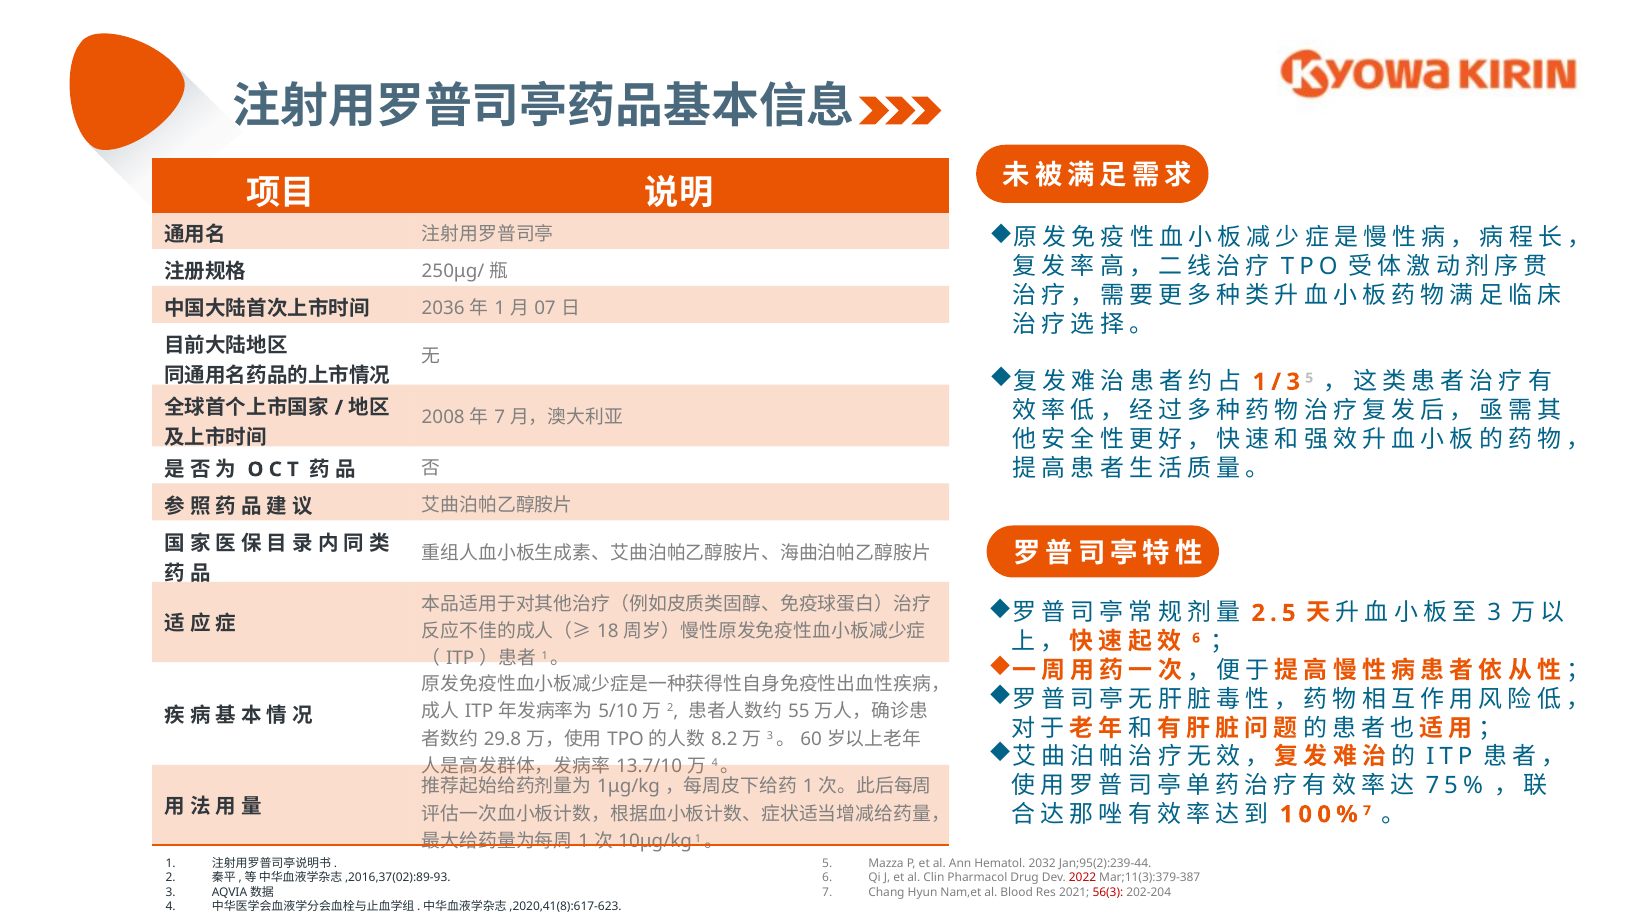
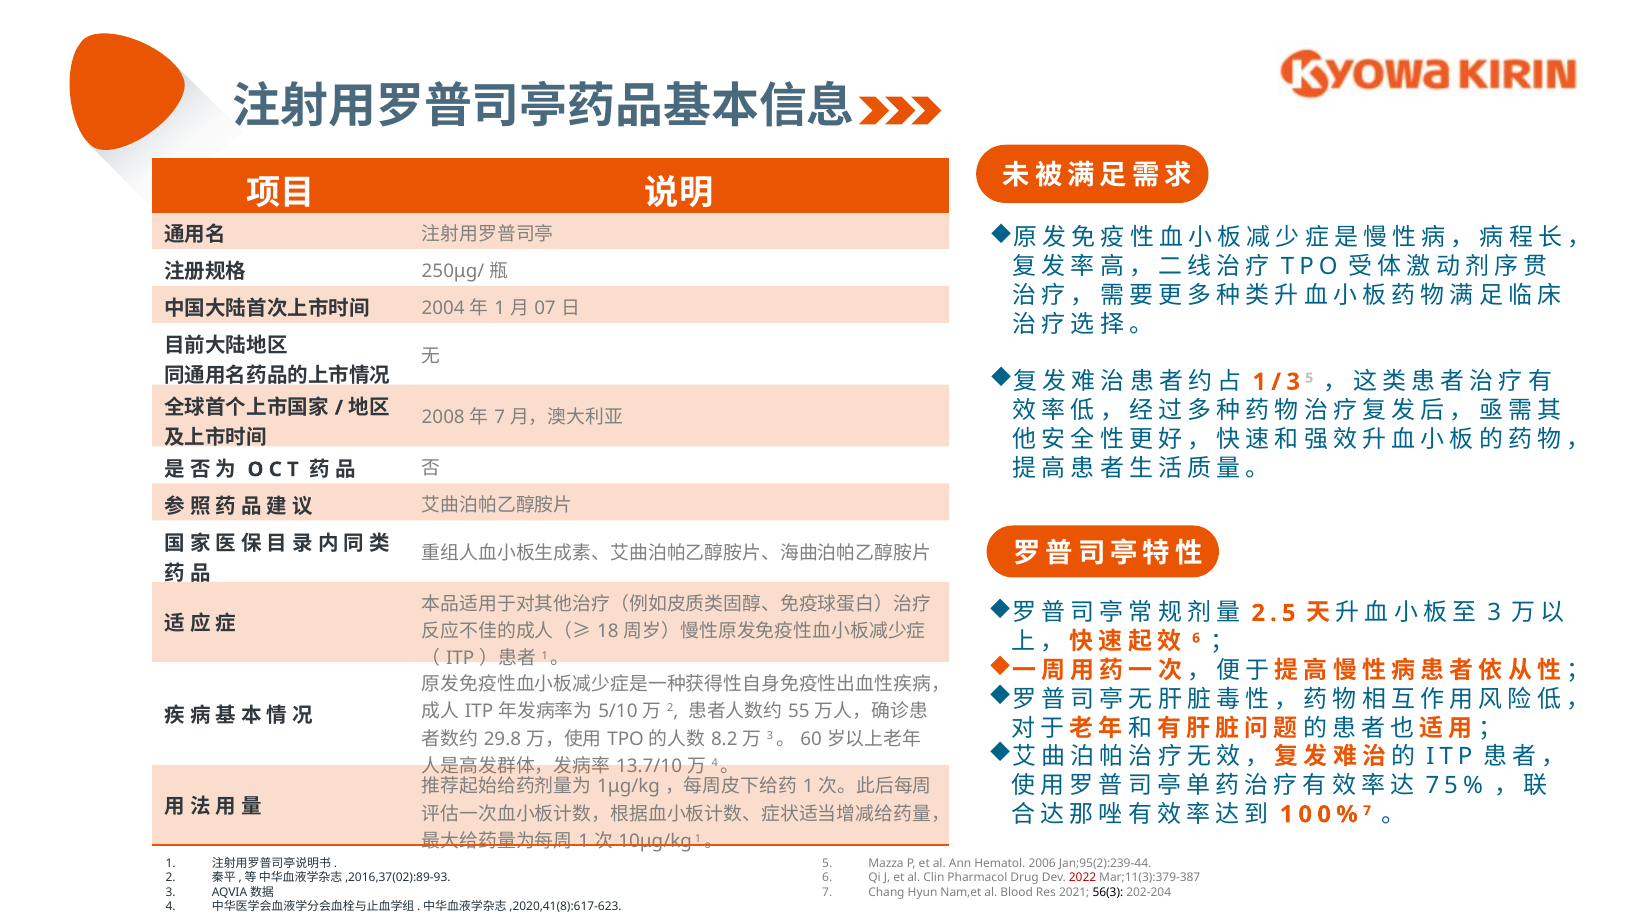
2036: 2036 -> 2004 (443, 308)
2032: 2032 -> 2006 (1042, 864)
56(3 colour: red -> black (1108, 892)
